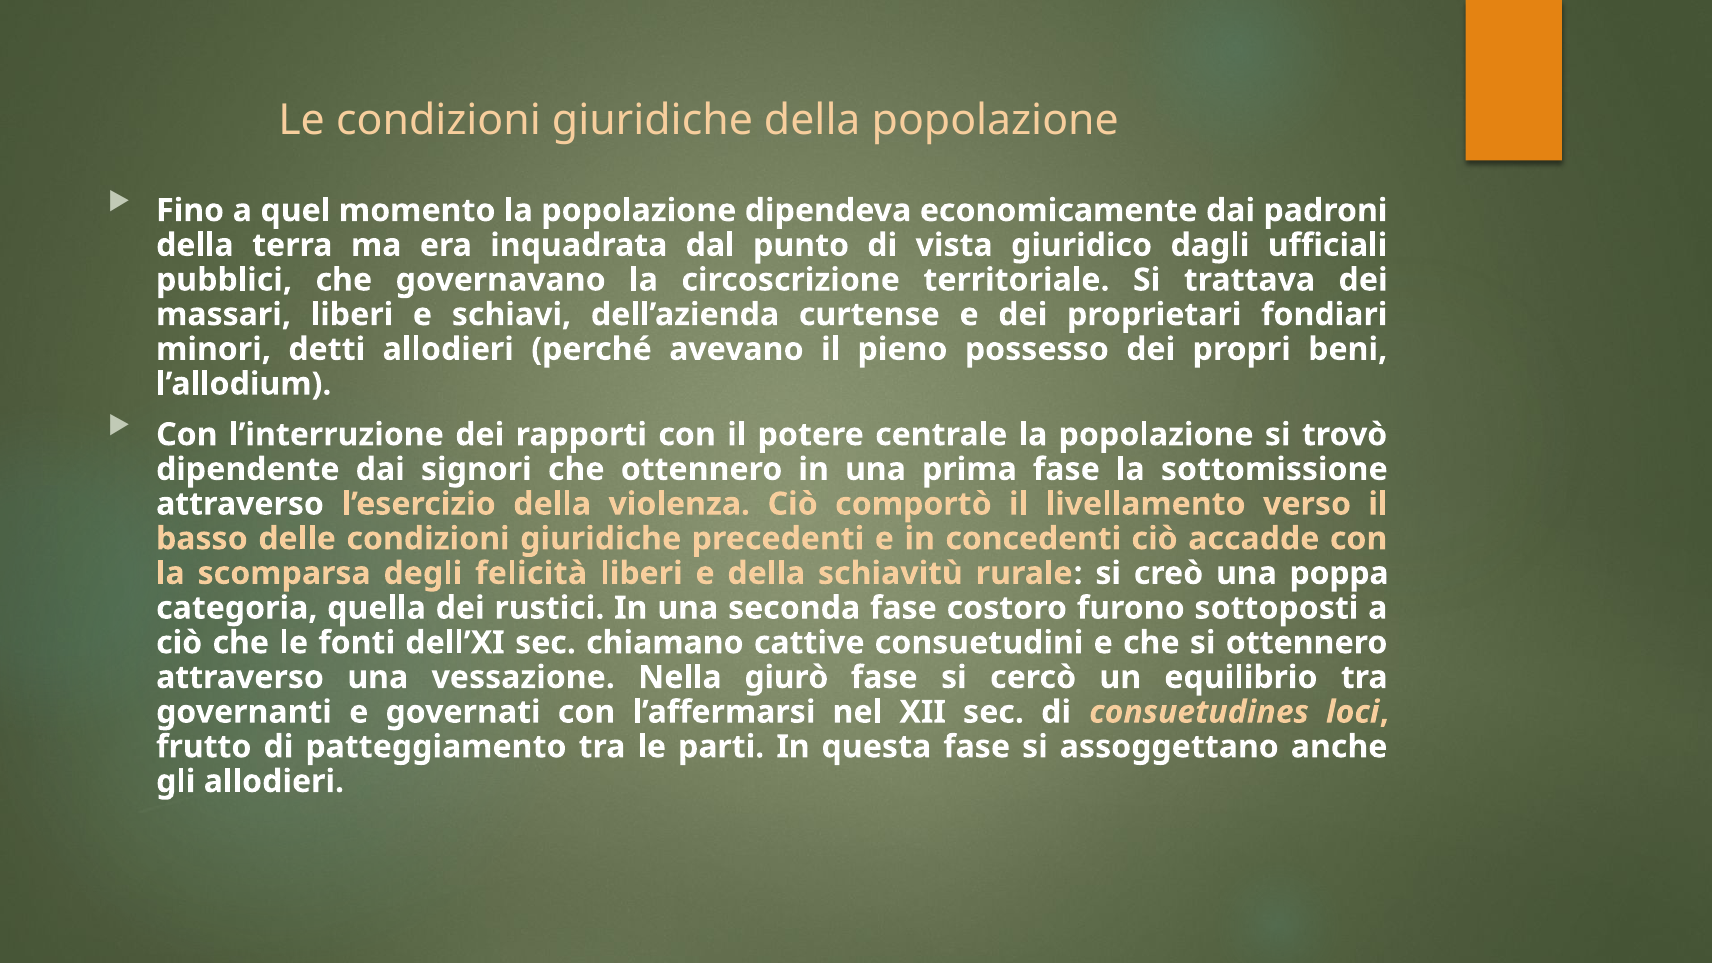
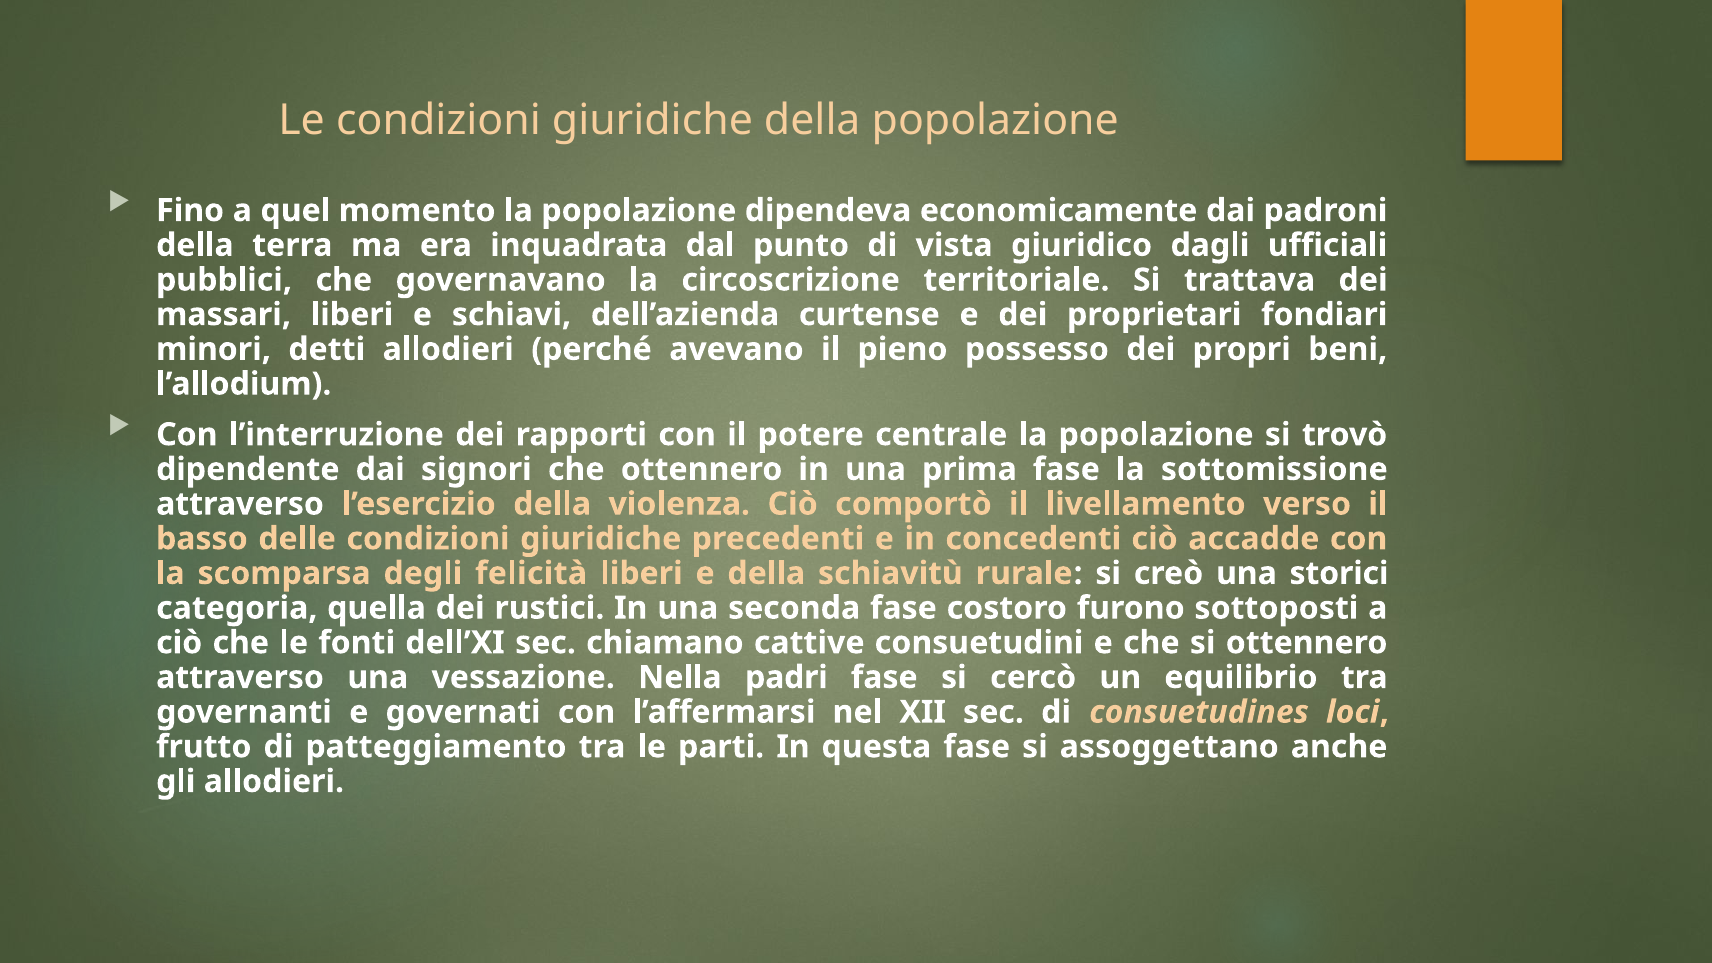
poppa: poppa -> storici (1339, 573)
giurò: giurò -> padri (786, 677)
